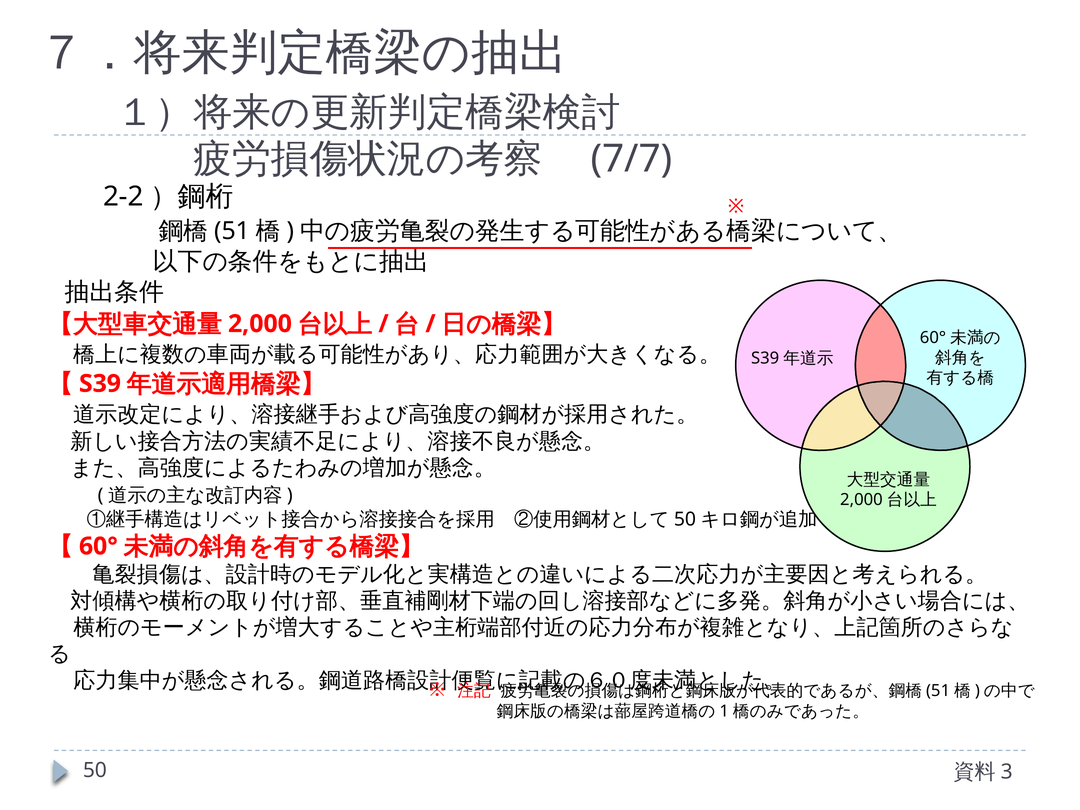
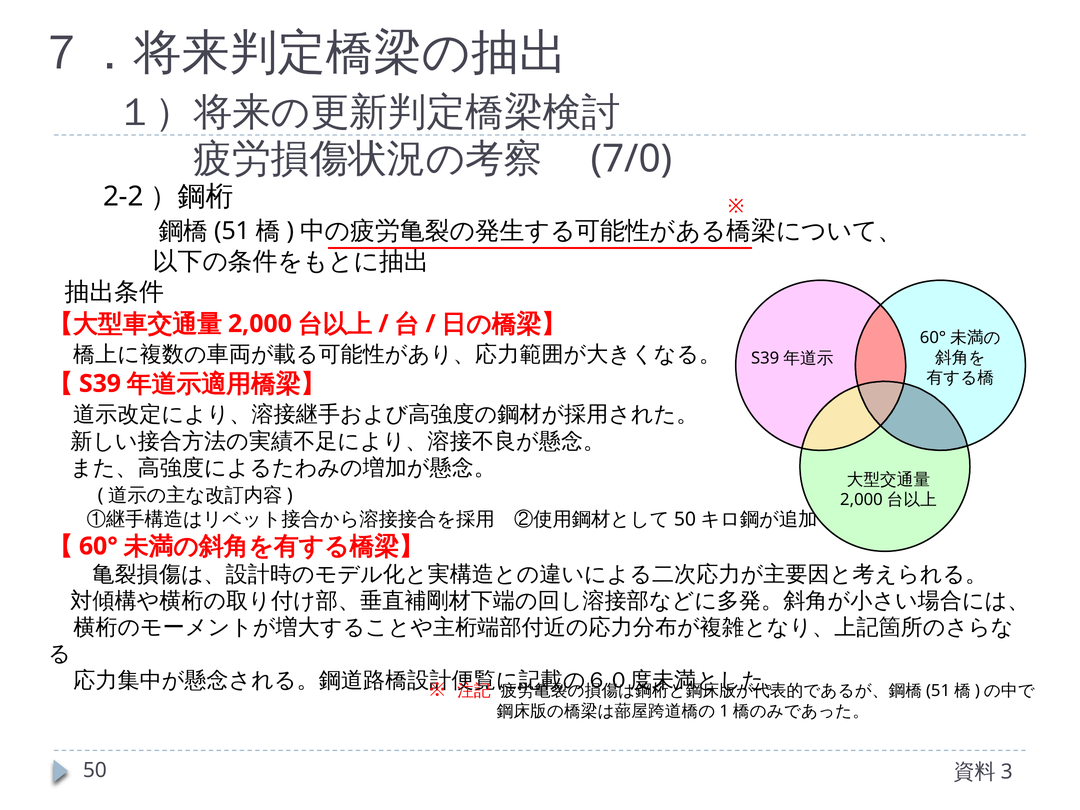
7/7: 7/7 -> 7/0 (632, 159)
